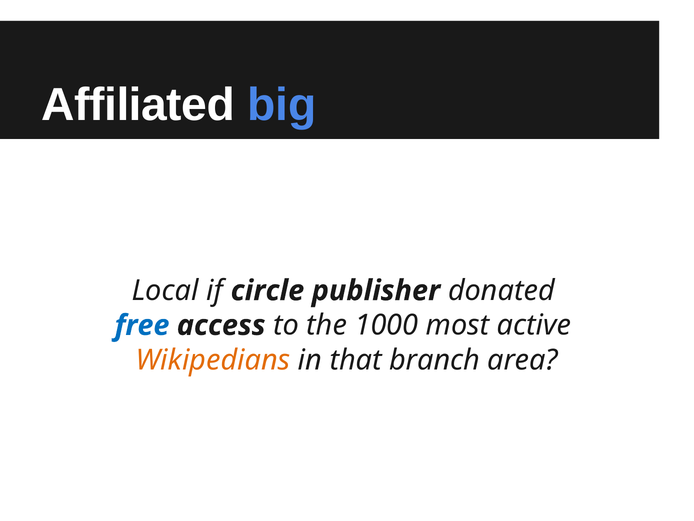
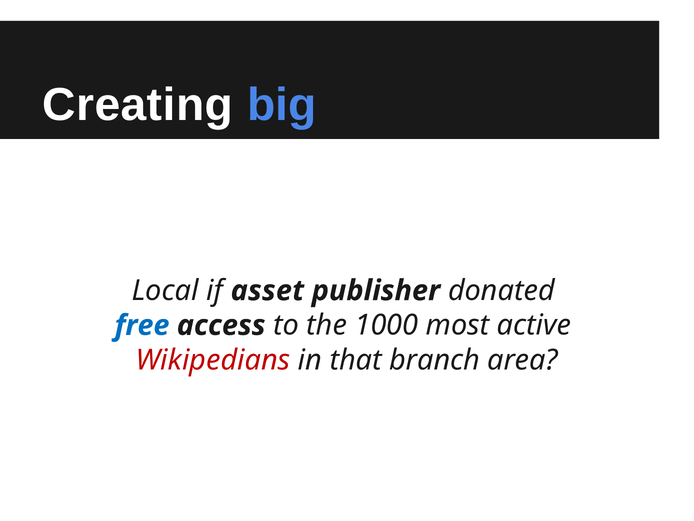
Affiliated: Affiliated -> Creating (138, 105)
circle: circle -> asset (267, 290)
Wikipedians colour: orange -> red (213, 360)
